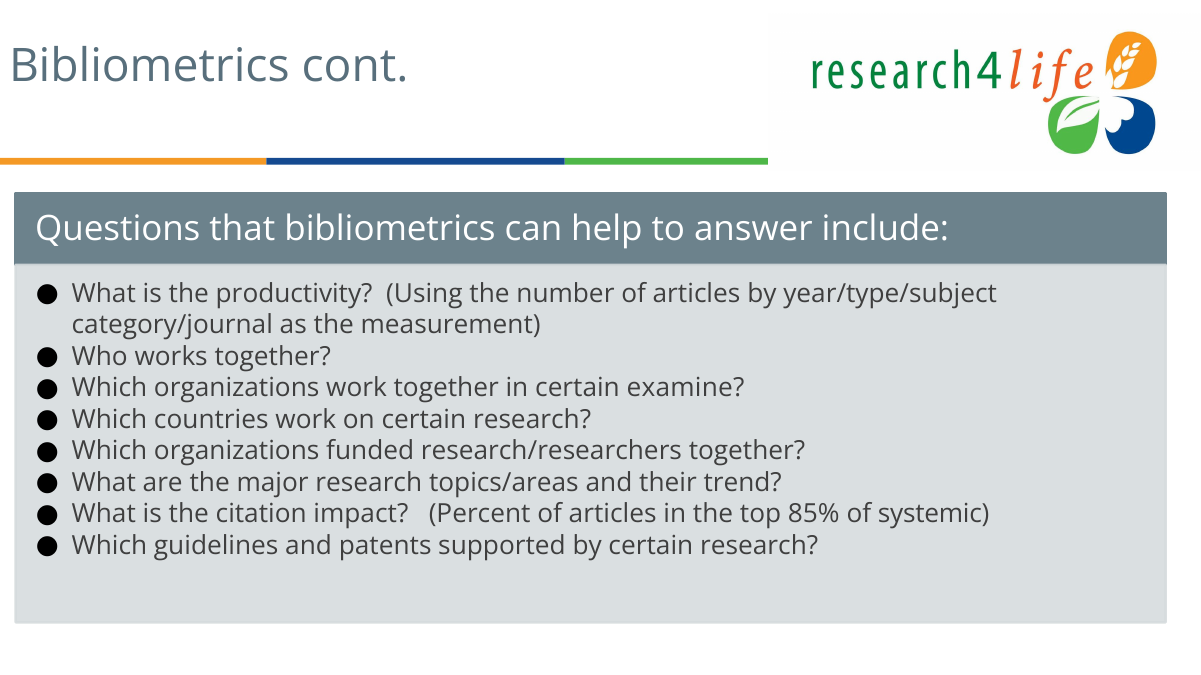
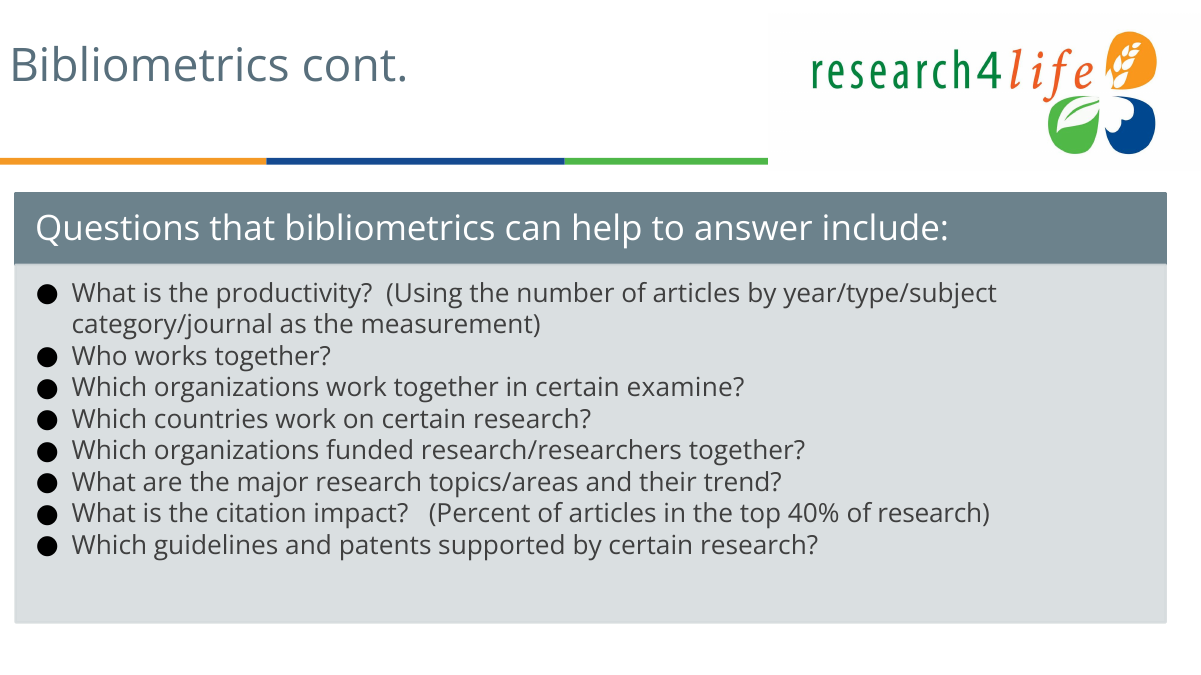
85%: 85% -> 40% (814, 514)
of systemic: systemic -> research (934, 514)
